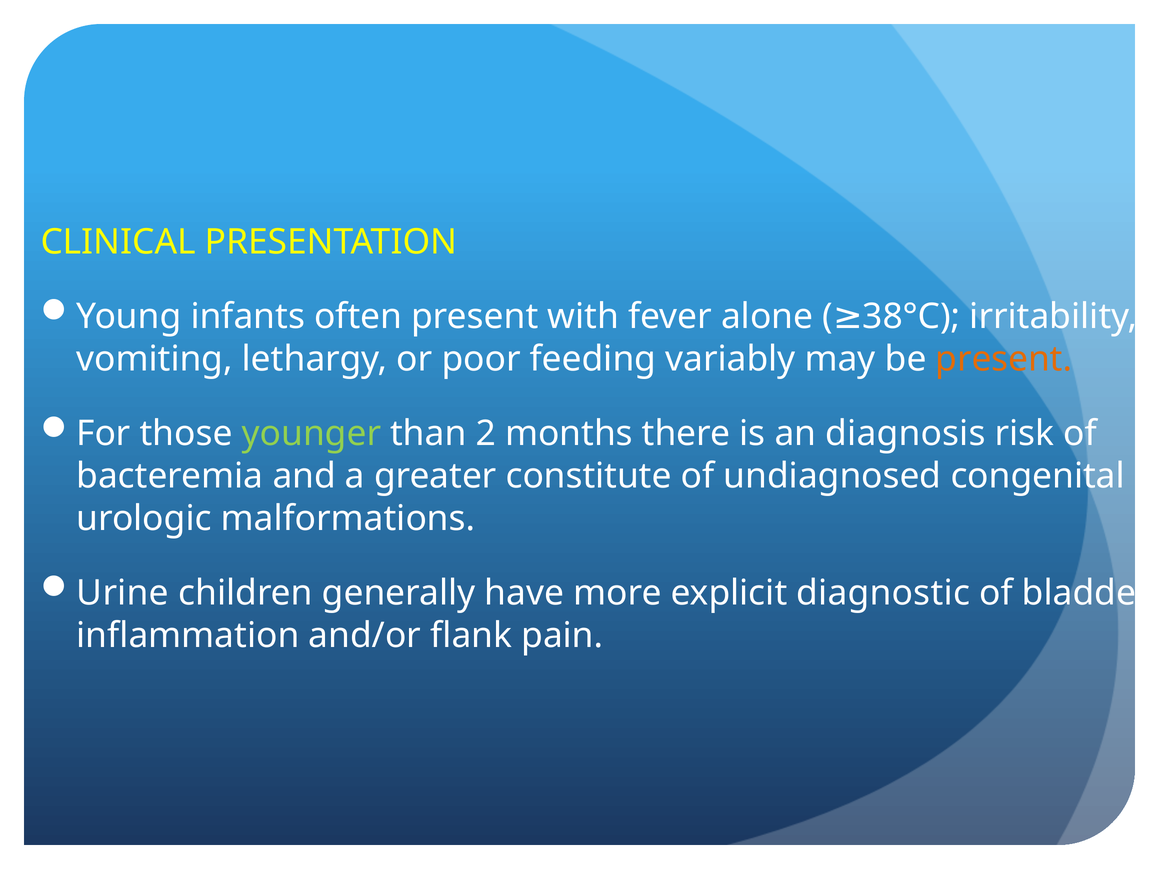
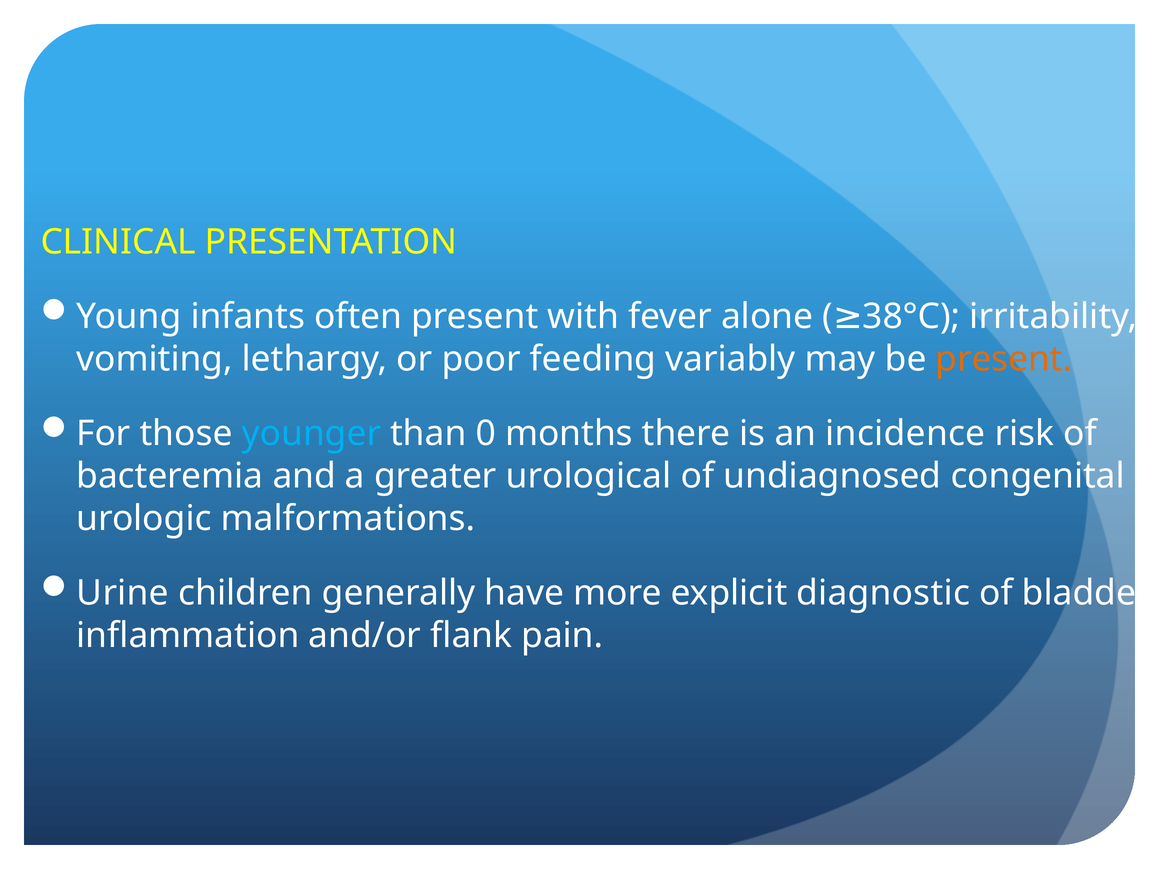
younger colour: light green -> light blue (311, 434)
2: 2 -> 0 (486, 434)
diagnosis: diagnosis -> incidence (905, 434)
constitute: constitute -> urological (589, 476)
